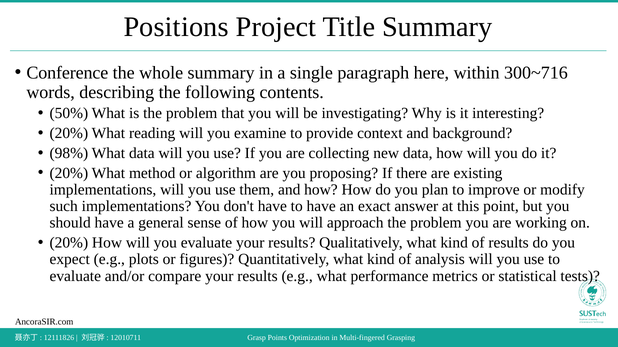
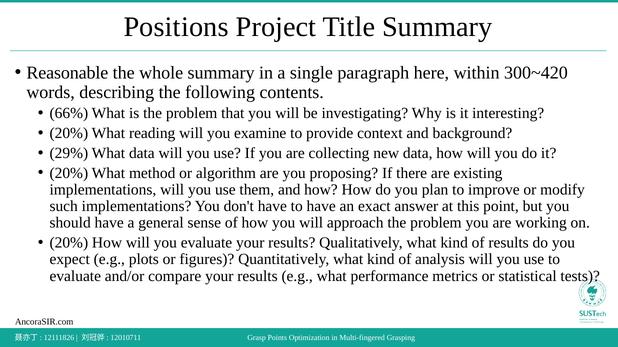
Conference: Conference -> Reasonable (67, 73)
300~716: 300~716 -> 300~420 (536, 73)
50%: 50% -> 66% (69, 114)
98%: 98% -> 29% (69, 153)
